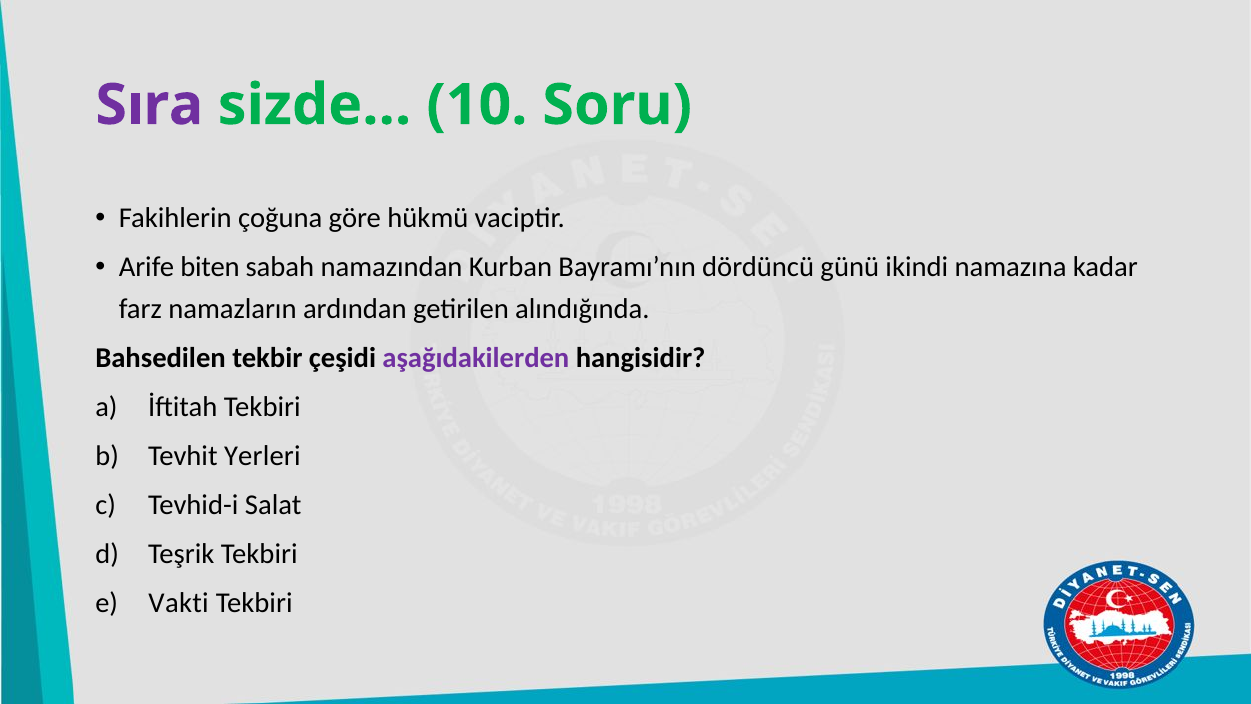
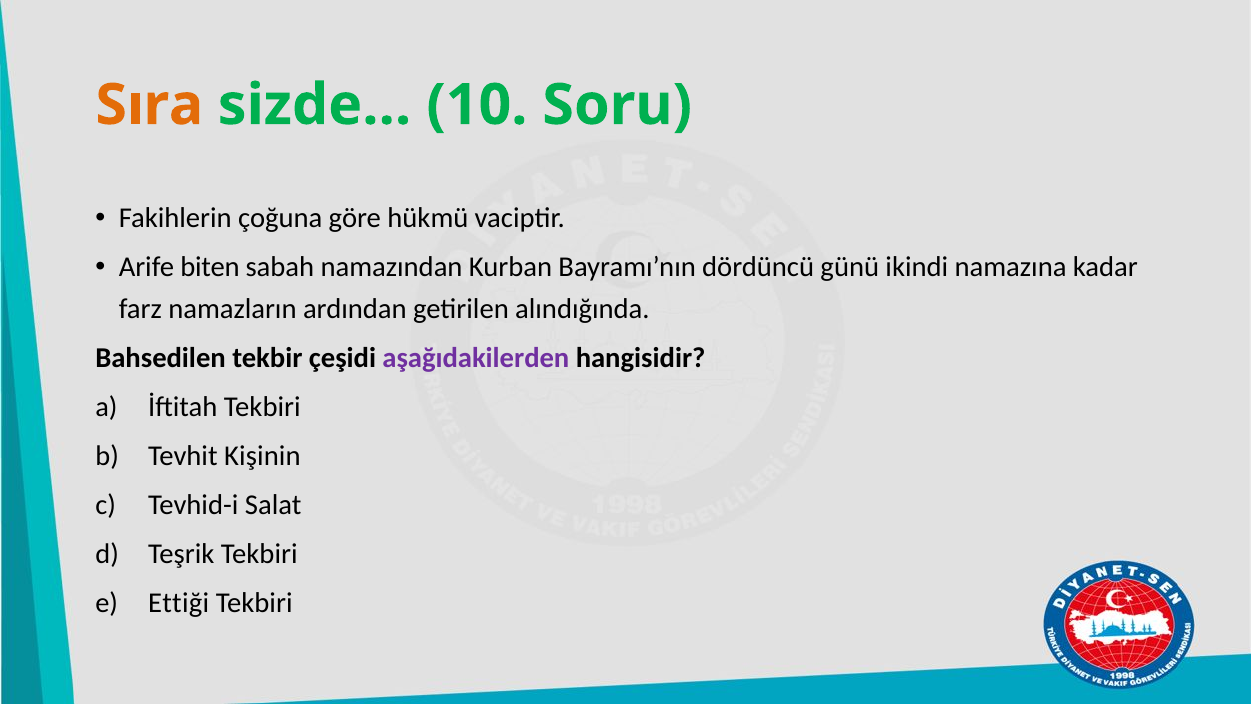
Sıra colour: purple -> orange (149, 105)
Yerleri: Yerleri -> Kişinin (262, 456)
Vakti: Vakti -> Ettiği (179, 603)
